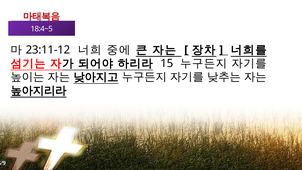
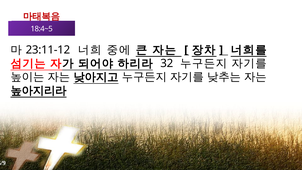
15: 15 -> 32 (167, 63)
